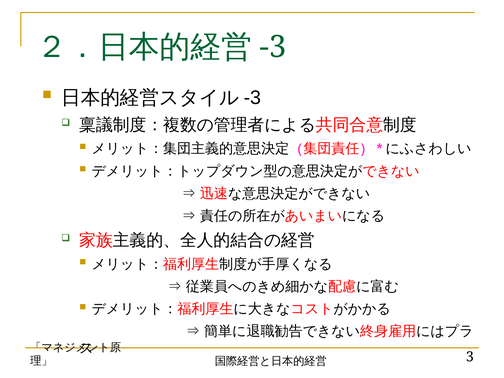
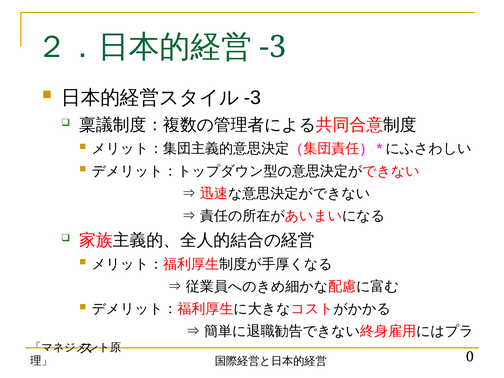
3: 3 -> 0 (470, 357)
